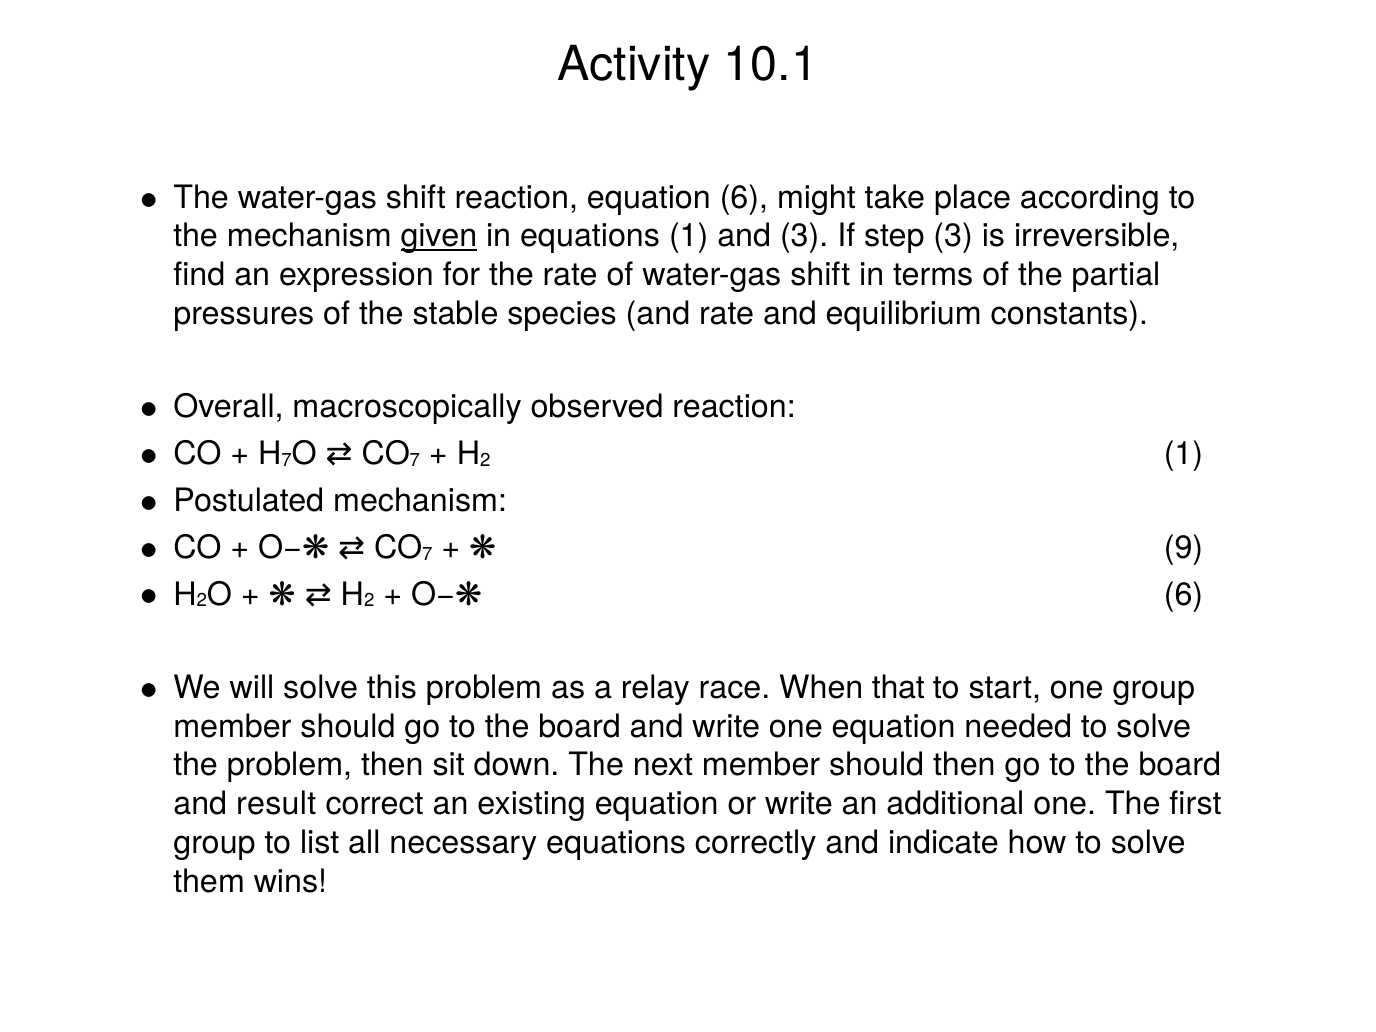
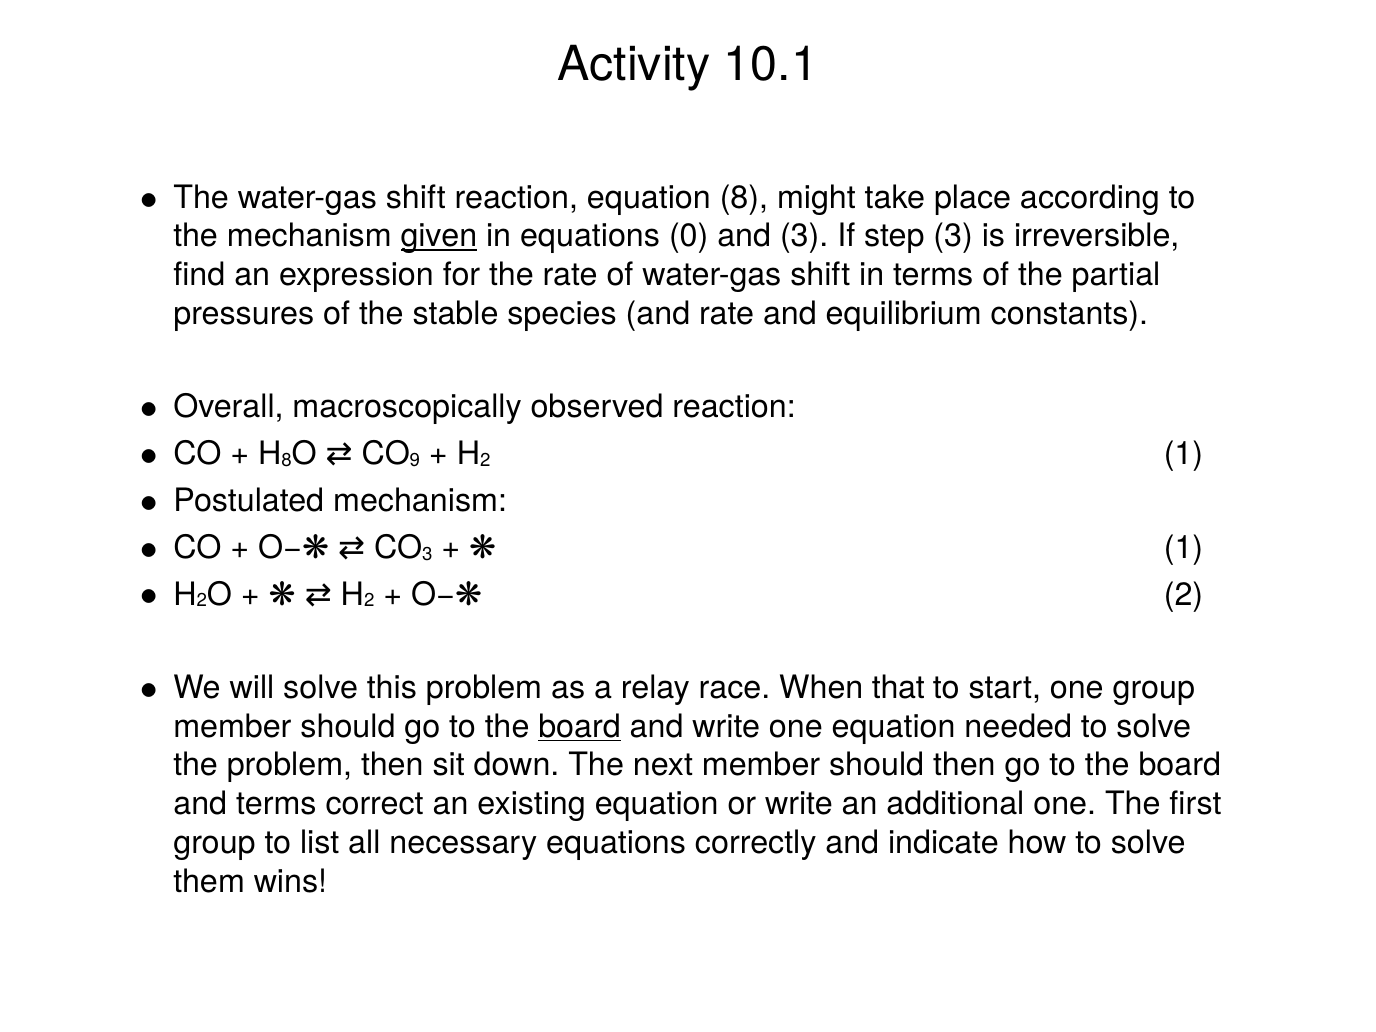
equation 6: 6 -> 8 (744, 198)
equations 1: 1 -> 0 (689, 236)
7: 7 -> 8 (287, 460)
7: 7 -> 9 (415, 460)
7: 7 -> 3 (427, 554)
9: 9 -> 1 (1184, 548)
O−❋ 6: 6 -> 2 (1184, 594)
board underline: none -> present (580, 727)
and result: result -> terms (276, 804)
